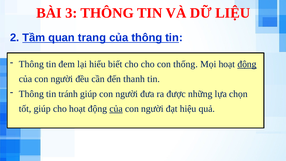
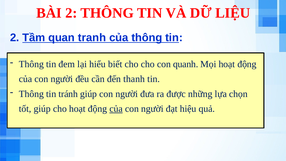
BÀI 3: 3 -> 2 (71, 13)
trang: trang -> tranh (92, 38)
thống: thống -> quanh (186, 64)
động underline: present -> none (247, 64)
